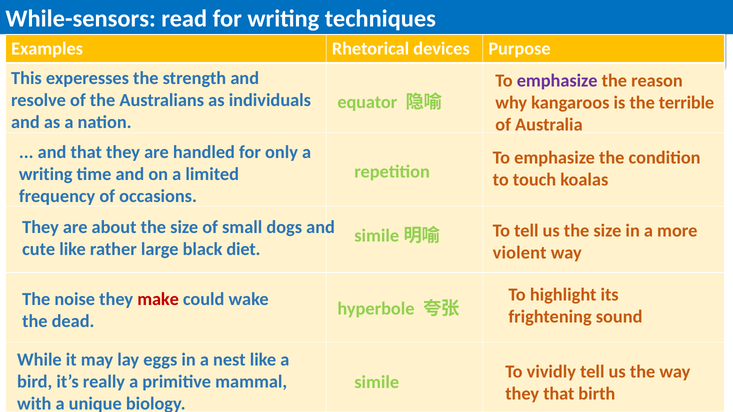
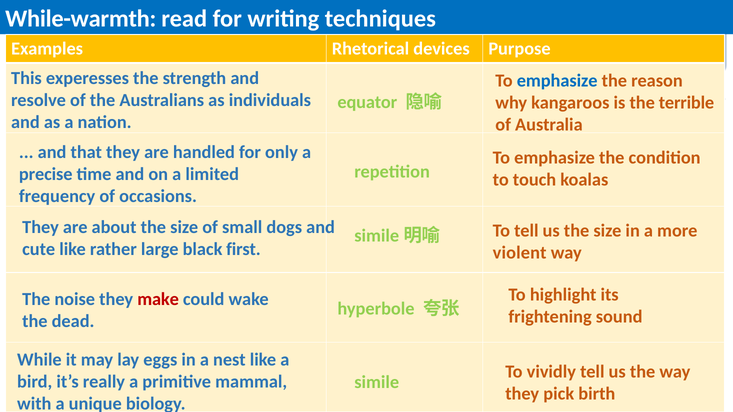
While-sensors: While-sensors -> While-warmth (81, 19)
emphasize colour: purple -> blue (557, 81)
writing: writing -> precise (46, 174)
diet: diet -> first (243, 249)
they that: that -> pick (559, 394)
